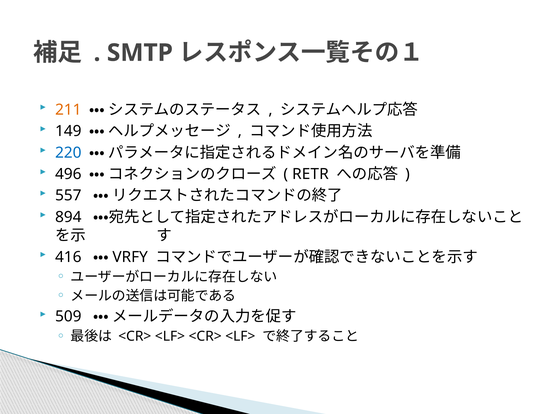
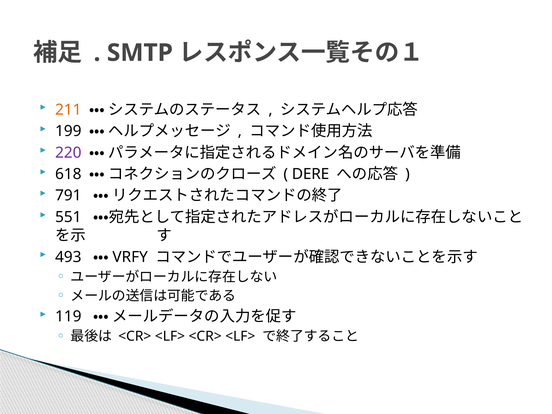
149: 149 -> 199 (68, 131)
220 colour: blue -> purple (68, 153)
496: 496 -> 618 (68, 174)
RETR: RETR -> DERE (311, 174)
557: 557 -> 791 (68, 196)
894: 894 -> 551 (68, 217)
416: 416 -> 493 (68, 257)
509: 509 -> 119 (68, 317)
